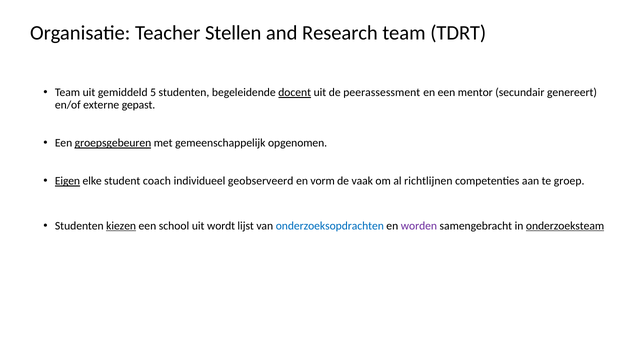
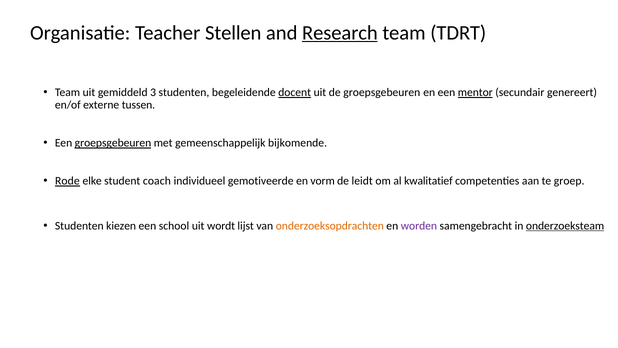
Research underline: none -> present (340, 33)
5: 5 -> 3 (153, 92)
de peerassessment: peerassessment -> groepsgebeuren (382, 92)
mentor underline: none -> present (475, 92)
gepast: gepast -> tussen (138, 105)
opgenomen: opgenomen -> bijkomende (298, 143)
Eigen: Eigen -> Rode (67, 181)
geobserveerd: geobserveerd -> gemotiveerde (261, 181)
vaak: vaak -> leidt (362, 181)
richtlijnen: richtlijnen -> kwalitatief (428, 181)
kiezen underline: present -> none (121, 226)
onderzoeksopdrachten colour: blue -> orange (330, 226)
